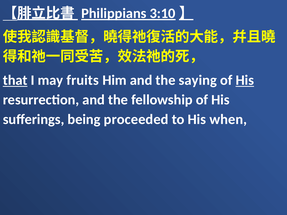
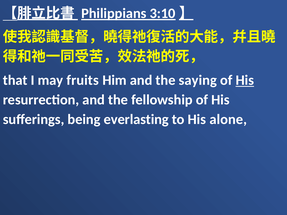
that underline: present -> none (15, 80)
proceeded: proceeded -> everlasting (136, 120)
when: when -> alone (228, 120)
